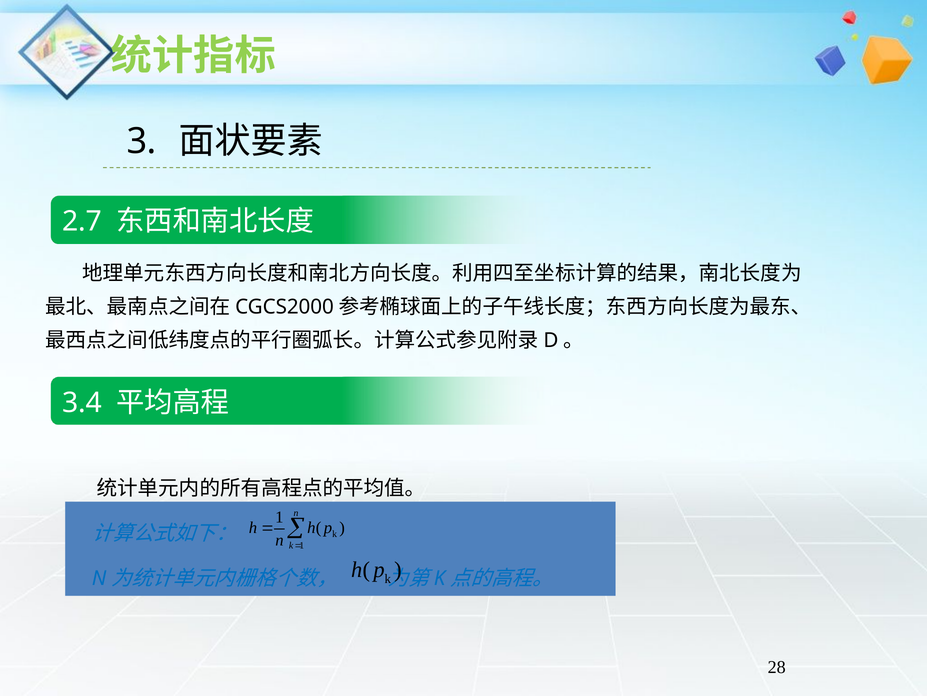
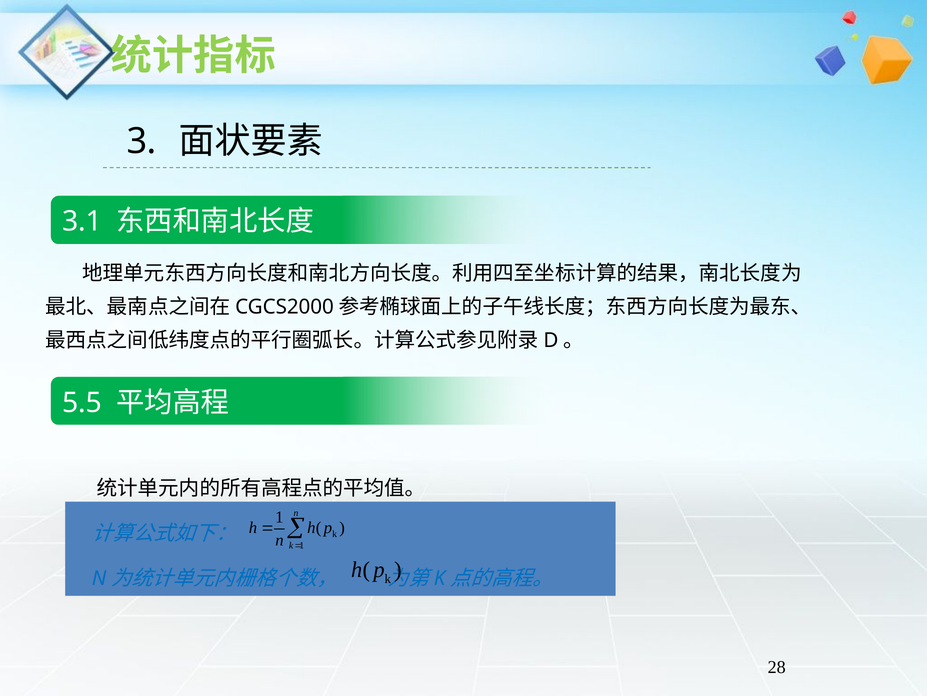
2.7: 2.7 -> 3.1 (82, 221)
3.4: 3.4 -> 5.5 (82, 402)
